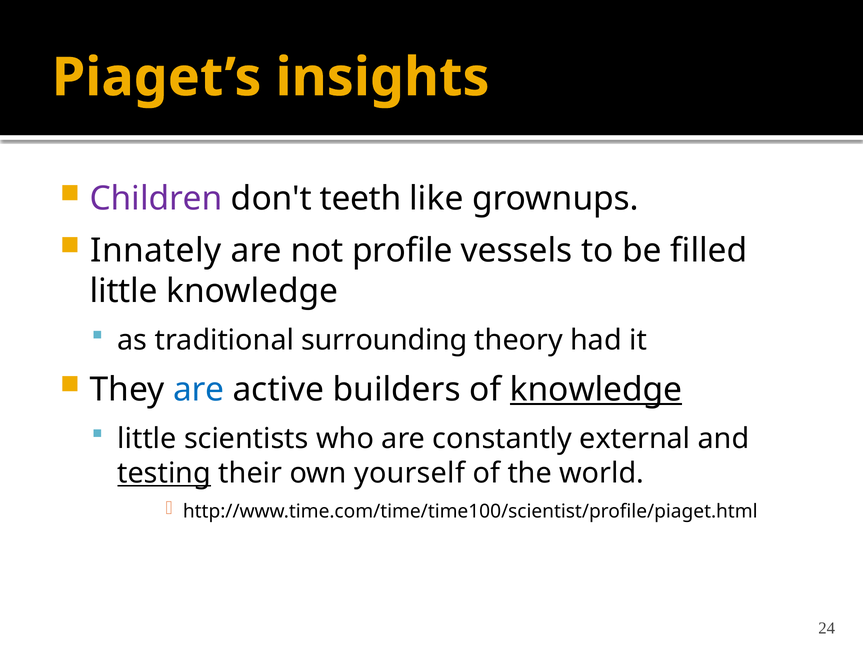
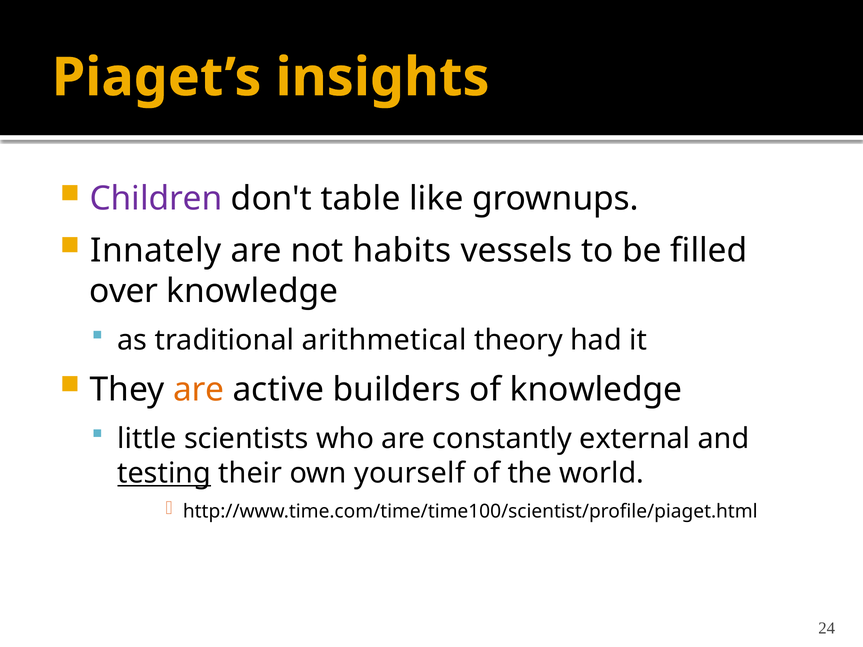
teeth: teeth -> table (360, 199)
profile: profile -> habits (402, 251)
little: little -> over (124, 291)
surrounding: surrounding -> arithmetical (384, 340)
are colour: blue -> orange (199, 390)
knowledge underline: present -> none (596, 390)
